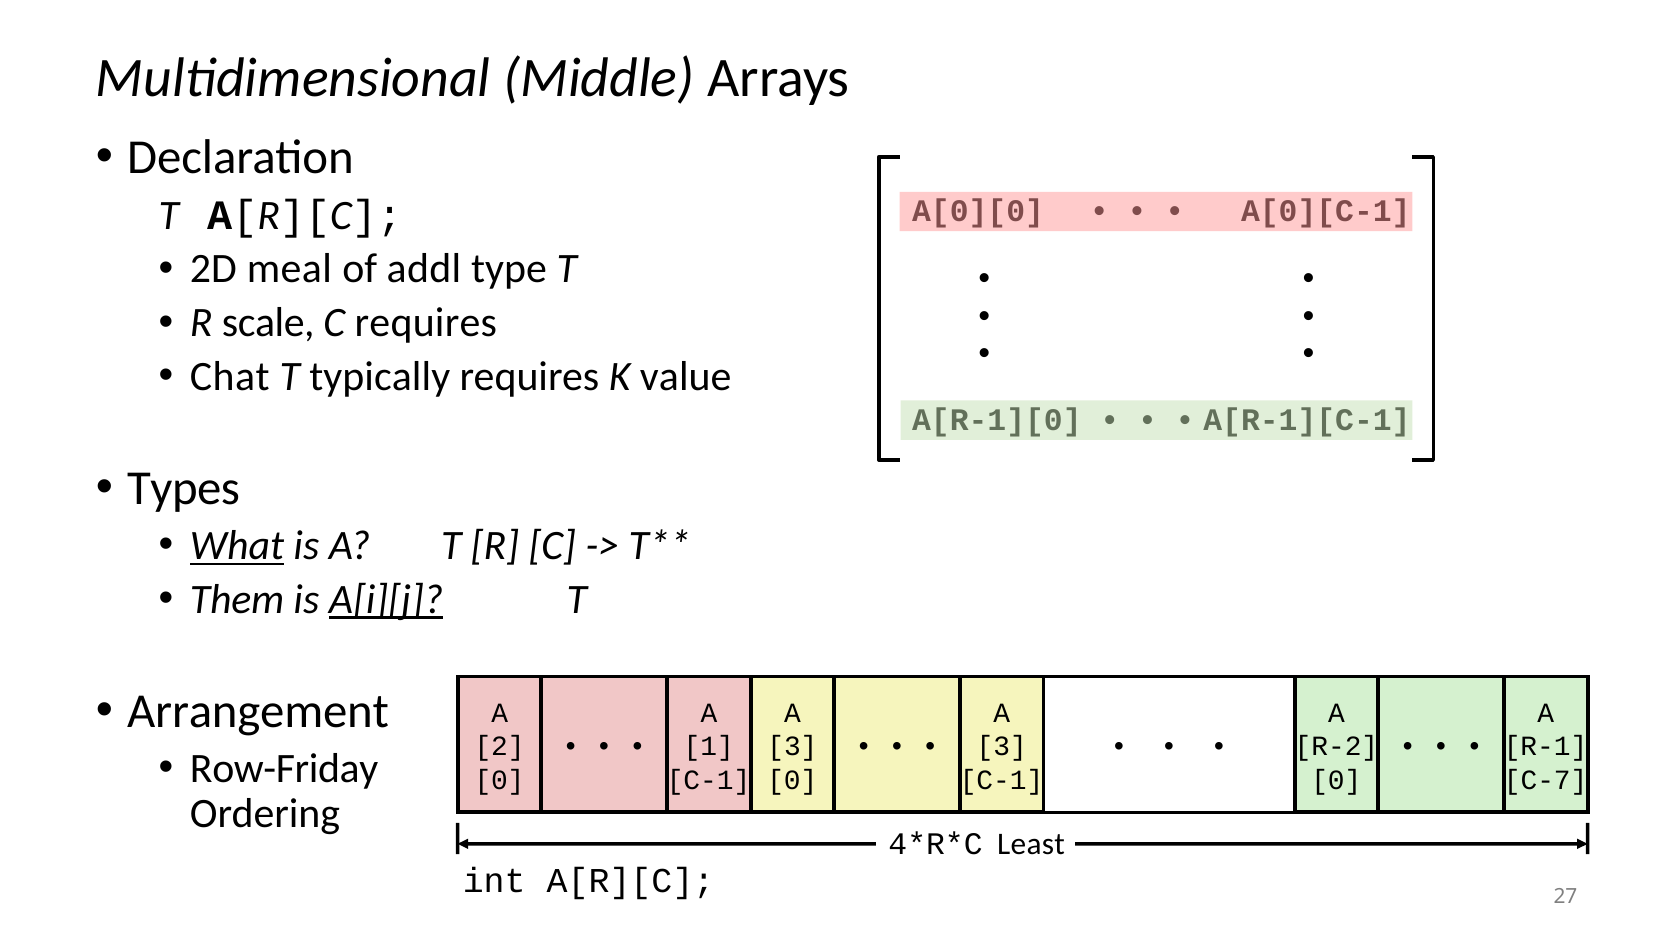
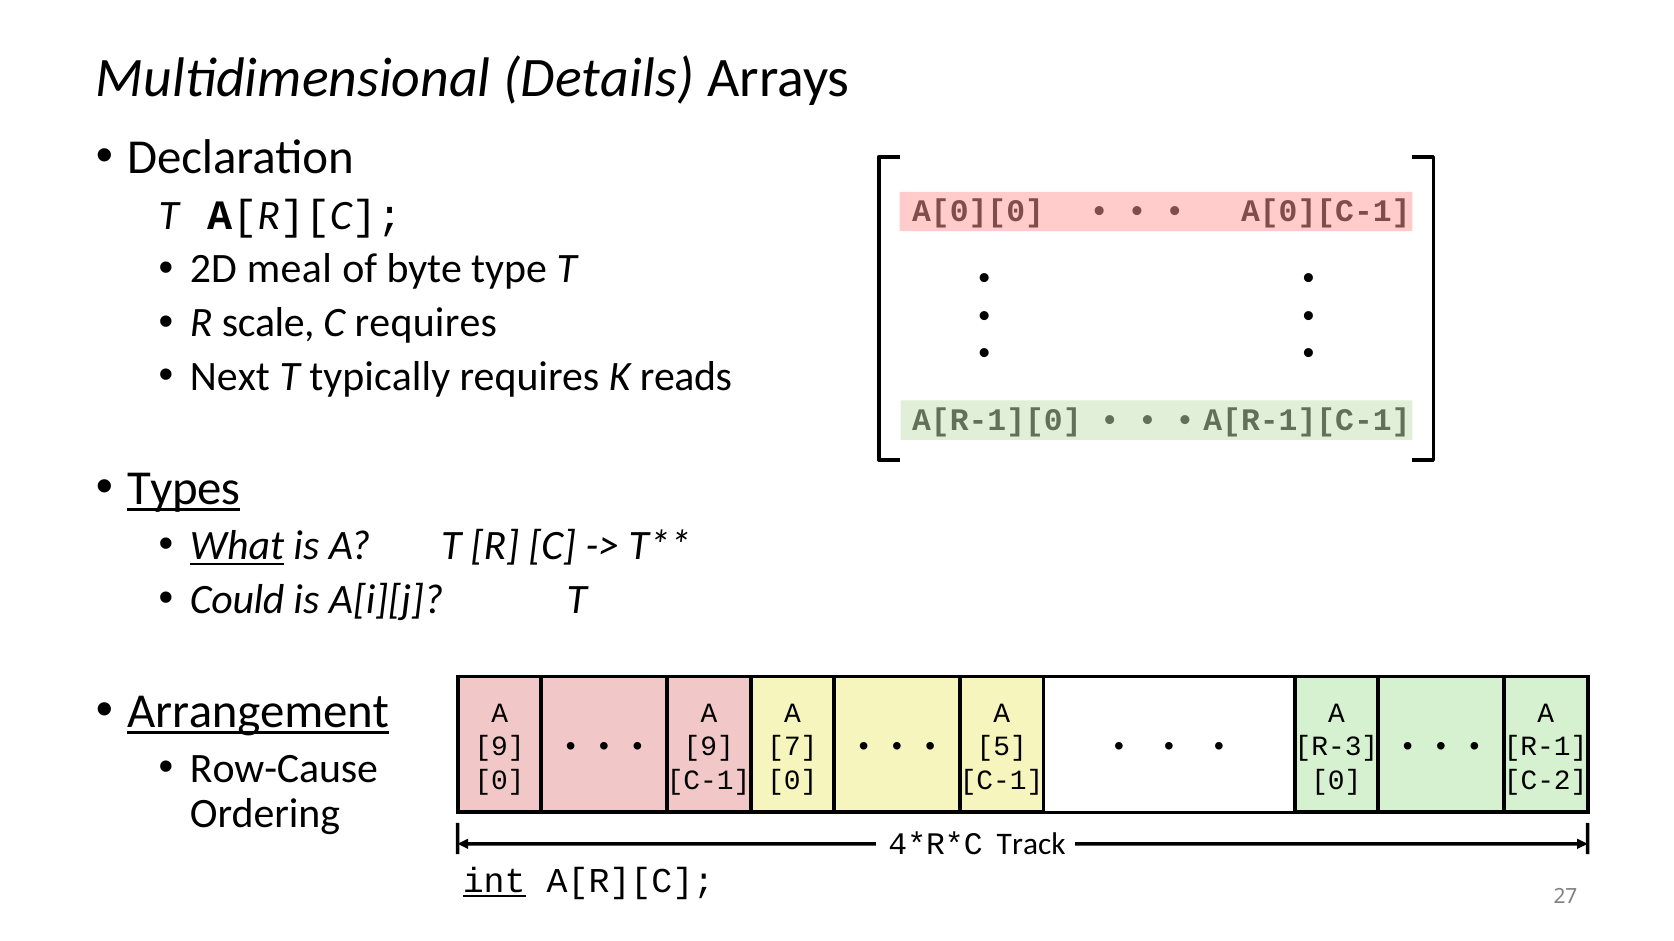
Middle: Middle -> Details (599, 78)
addl: addl -> byte (424, 269)
Chat: Chat -> Next (230, 377)
value: value -> reads (686, 377)
Types underline: none -> present (184, 489)
Them: Them -> Could (237, 600)
A[i][j underline: present -> none (386, 600)
Arrangement underline: none -> present (258, 712)
2: 2 -> 9 (500, 747)
1: 1 -> 9 (709, 747)
3: 3 -> 7 (792, 747)
3: 3 -> 5 (1002, 747)
R-2: R-2 -> R-3 (1336, 747)
Row-Friday: Row-Friday -> Row-Cause (284, 769)
C-7: C-7 -> C-2 (1546, 780)
Least: Least -> Track (1031, 845)
int underline: none -> present (494, 881)
